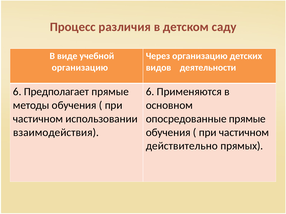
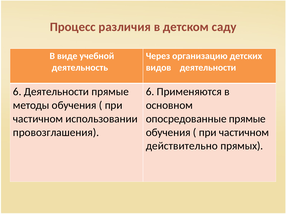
организацию: организацию -> деятельность (80, 68)
6 Предполагает: Предполагает -> Деятельности (56, 92)
взаимодействия: взаимодействия -> провозглашения (56, 133)
